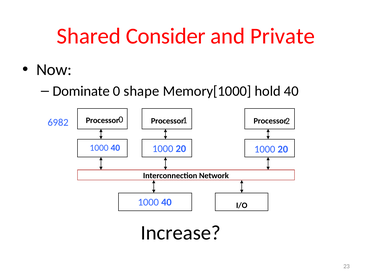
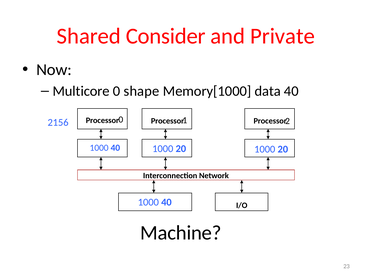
Dominate: Dominate -> Multicore (81, 91)
hold: hold -> data (268, 91)
6982: 6982 -> 2156 (58, 122)
Increase: Increase -> Machine (181, 233)
